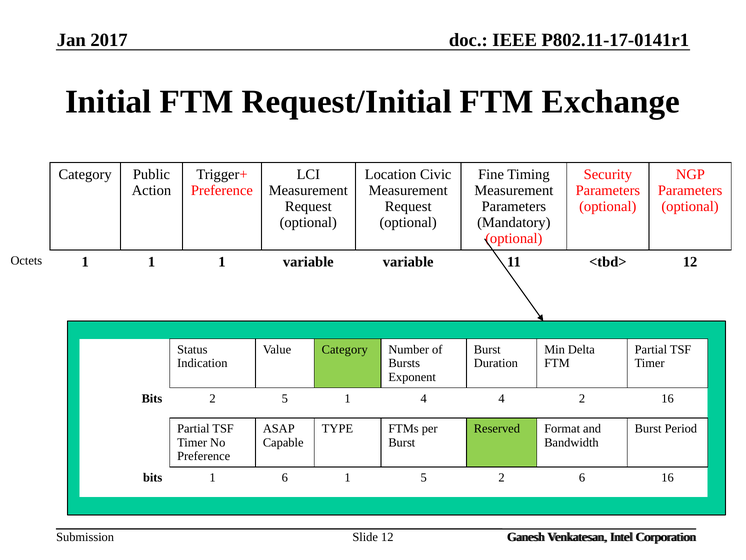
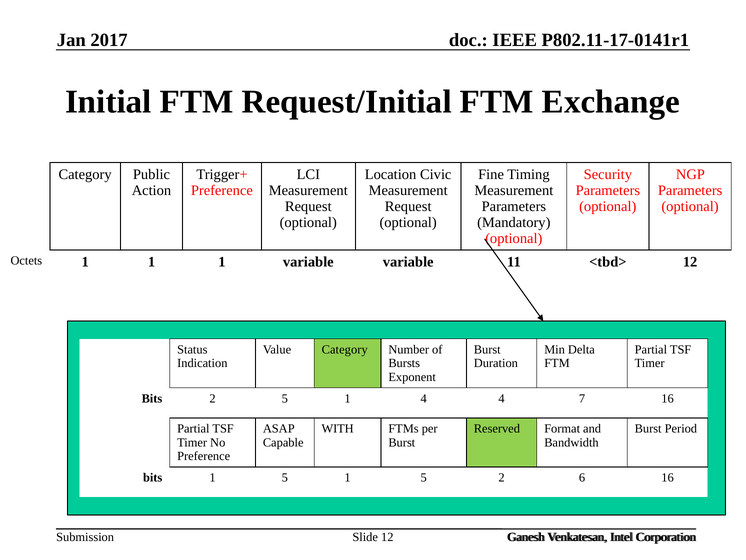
4 2: 2 -> 7 (582, 398)
TYPE: TYPE -> WITH (338, 428)
bits 1 6: 6 -> 5 (285, 477)
